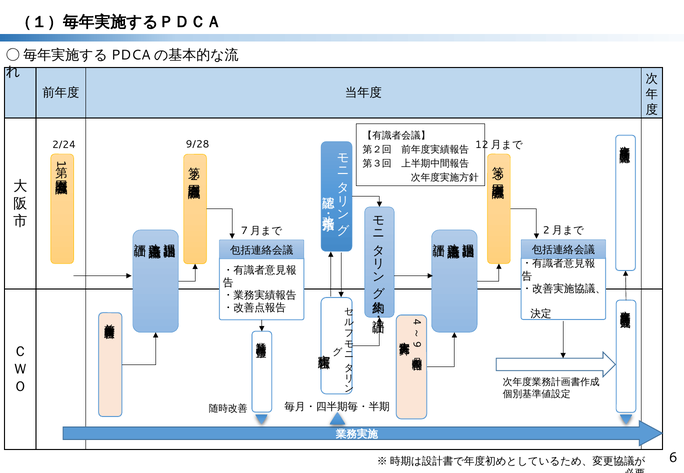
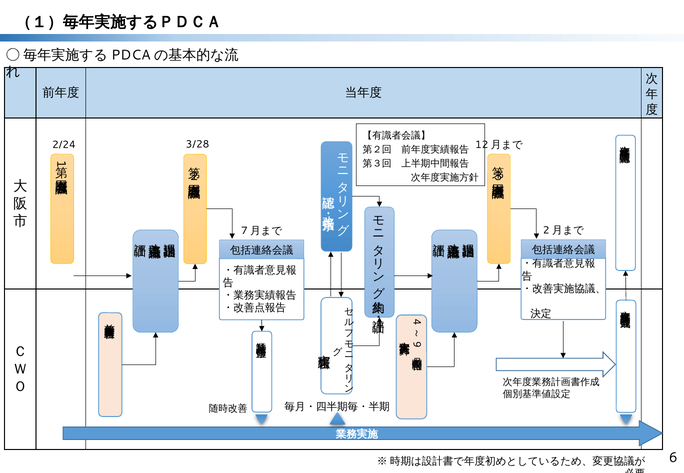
9/28: 9/28 -> 3/28 (197, 145)
